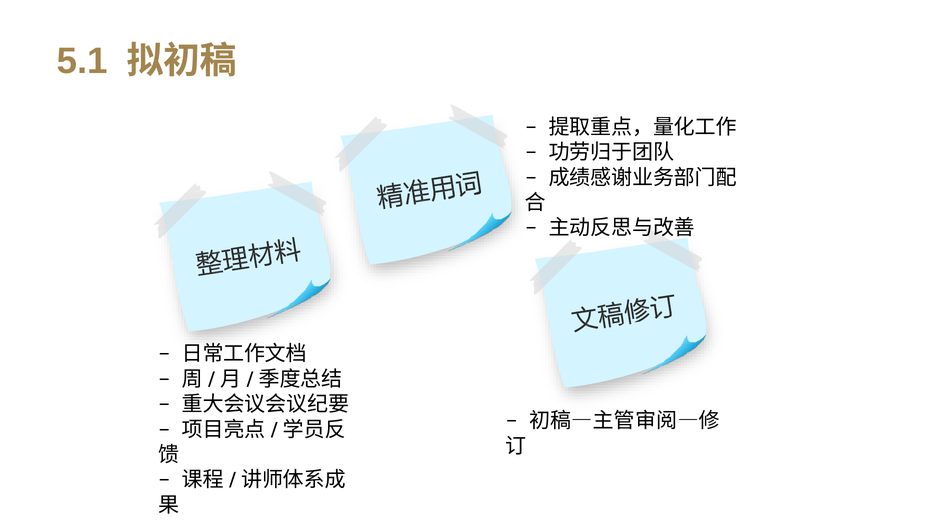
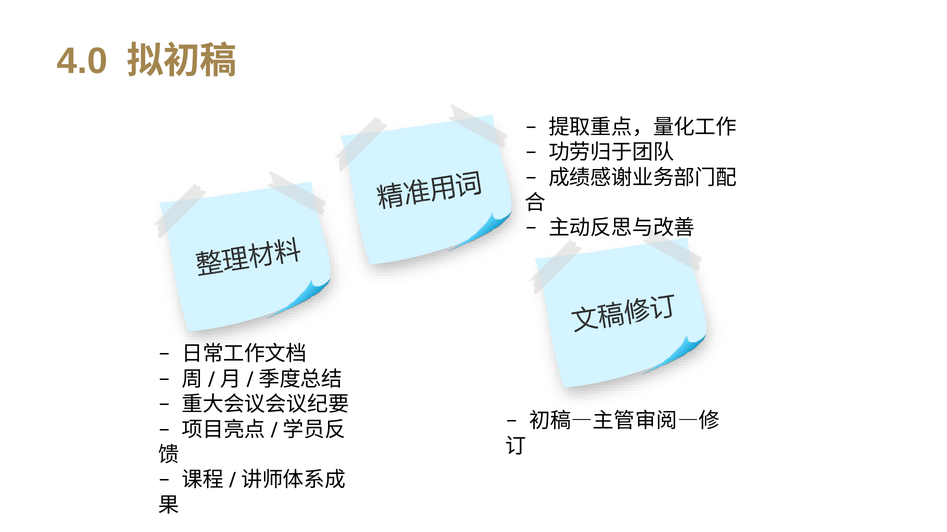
5.1: 5.1 -> 4.0 (82, 61)
